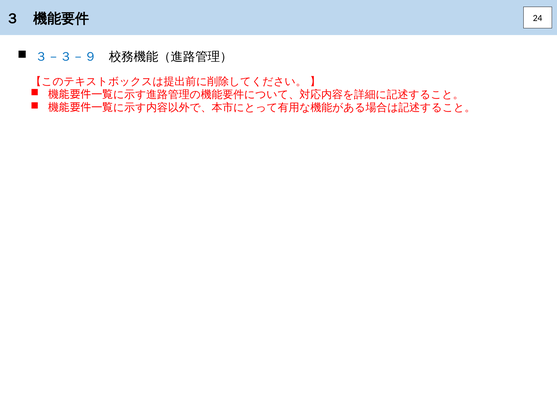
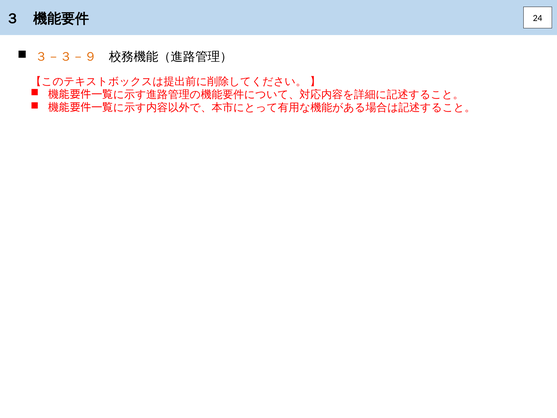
３－３－９ colour: blue -> orange (66, 57)
